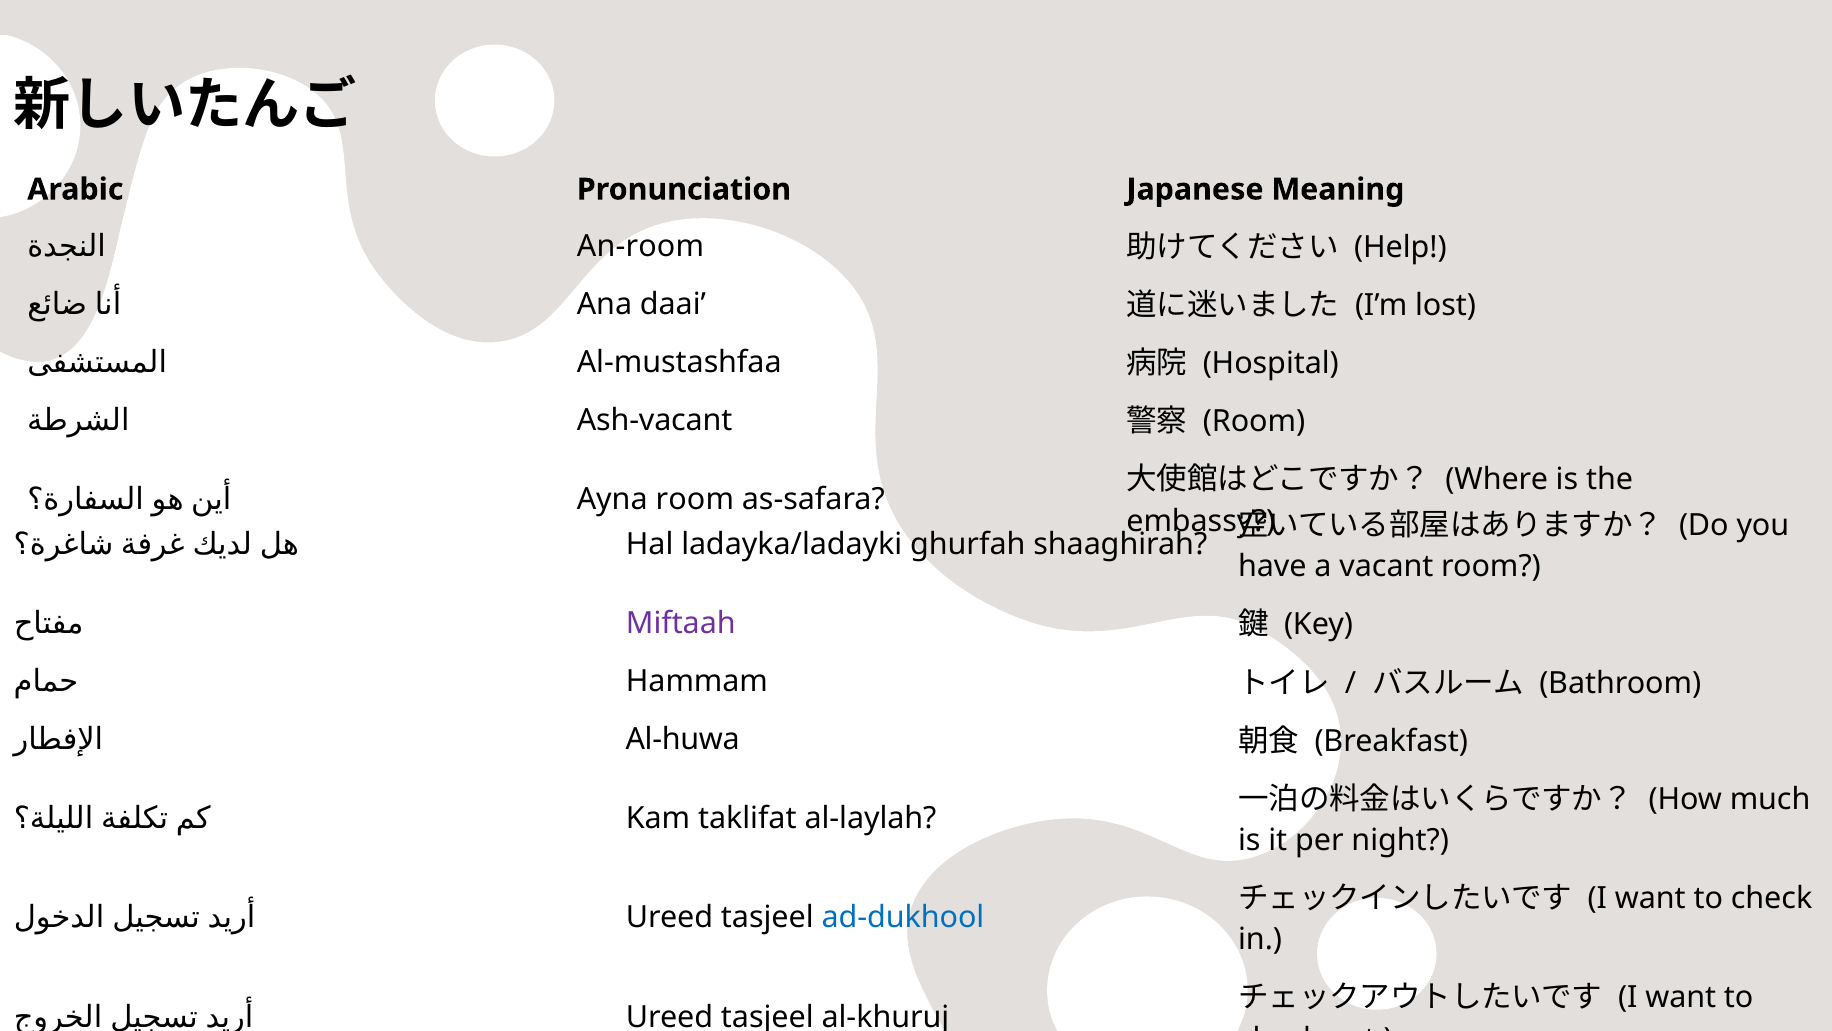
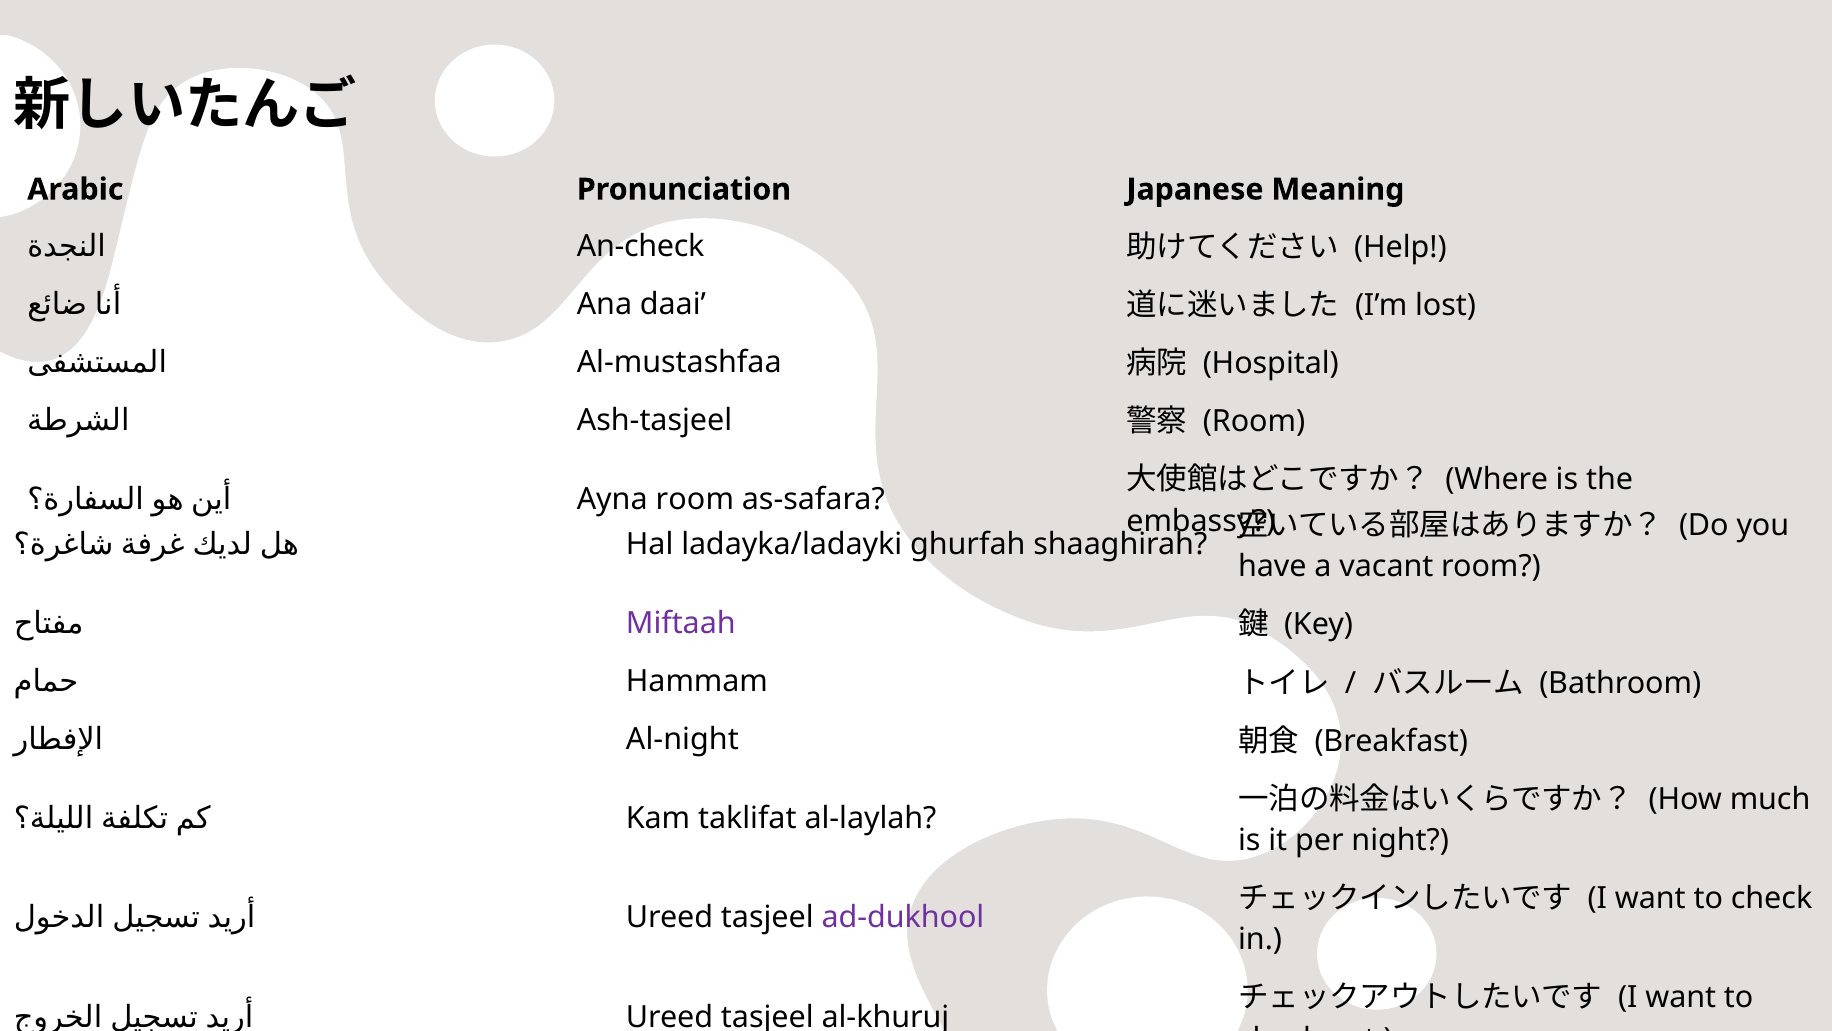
An-room: An-room -> An-check (641, 246)
Ash-vacant: Ash-vacant -> Ash-tasjeel (655, 420)
Al-huwa: Al-huwa -> Al-night (682, 739)
ad-dukhool colour: blue -> purple (903, 917)
